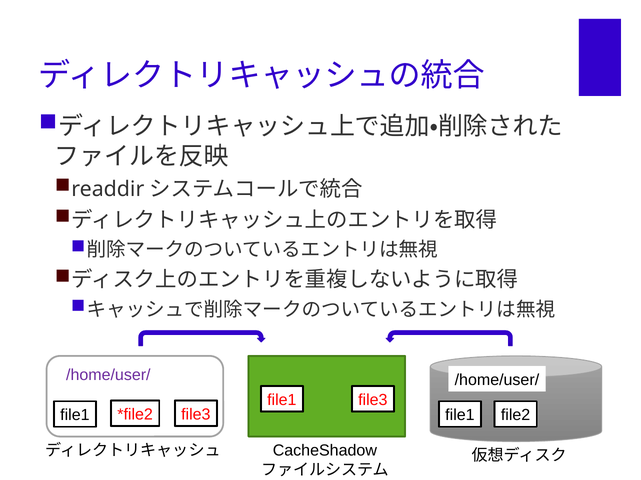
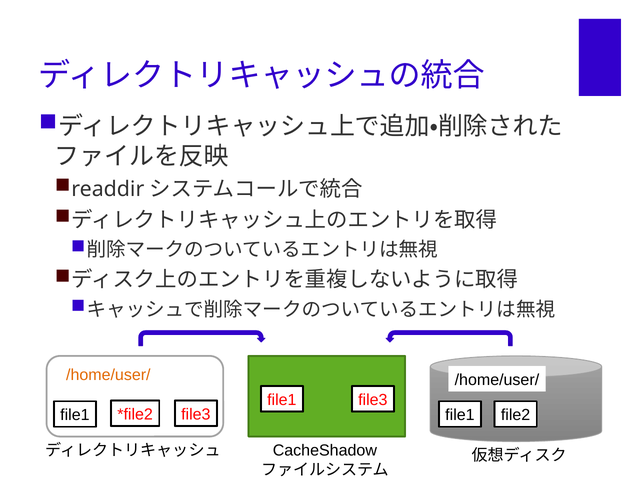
/home/user/ colour: purple -> orange (108, 375)
